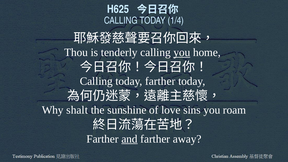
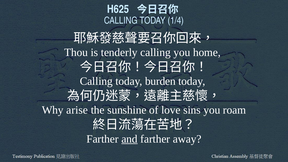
you underline: present -> none (182, 52)
today farther: farther -> burden (160, 81)
shalt: shalt -> arise (77, 110)
